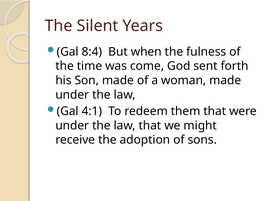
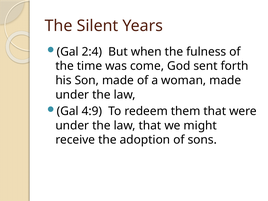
8:4: 8:4 -> 2:4 (92, 52)
4:1: 4:1 -> 4:9 (92, 111)
